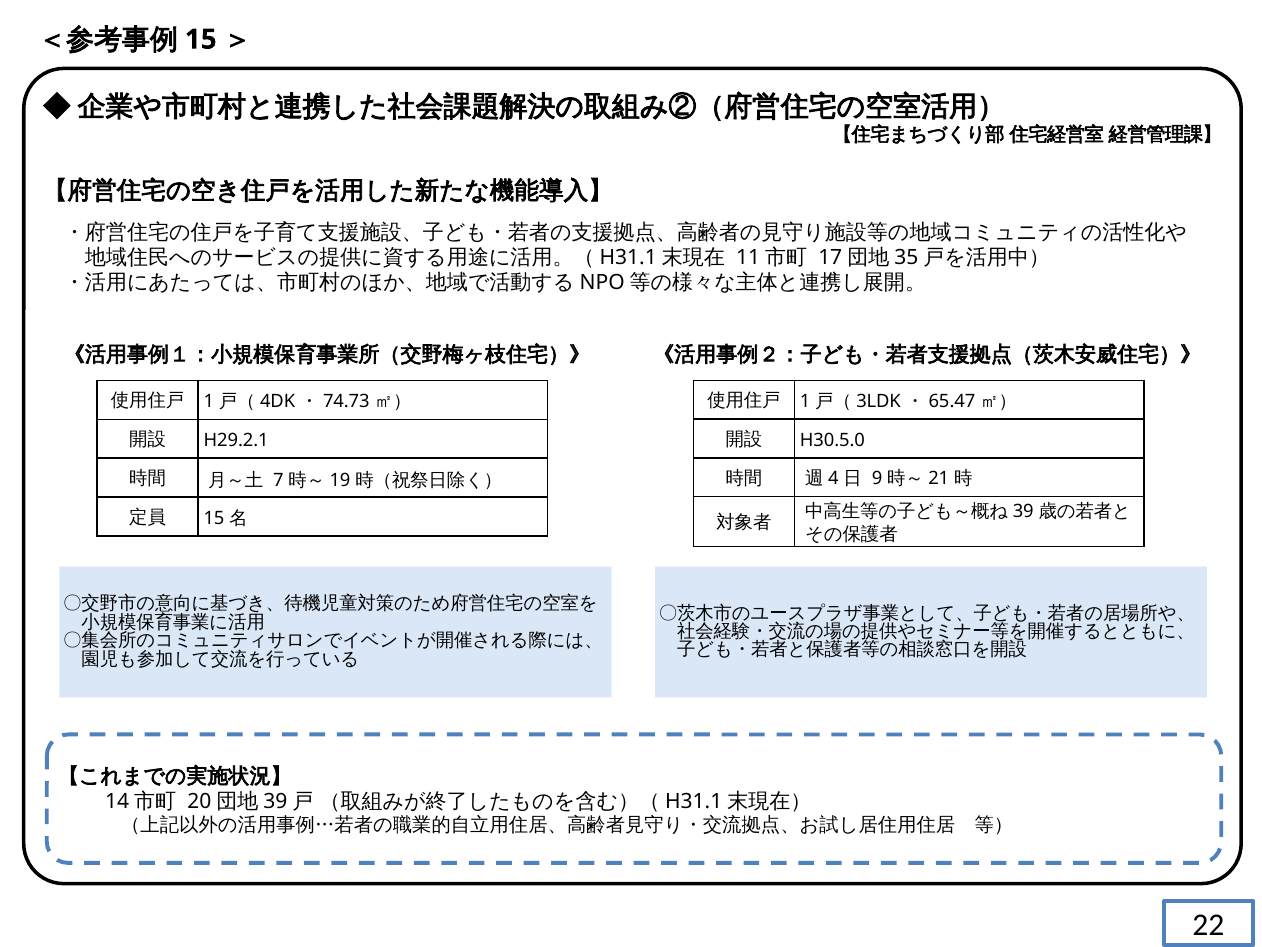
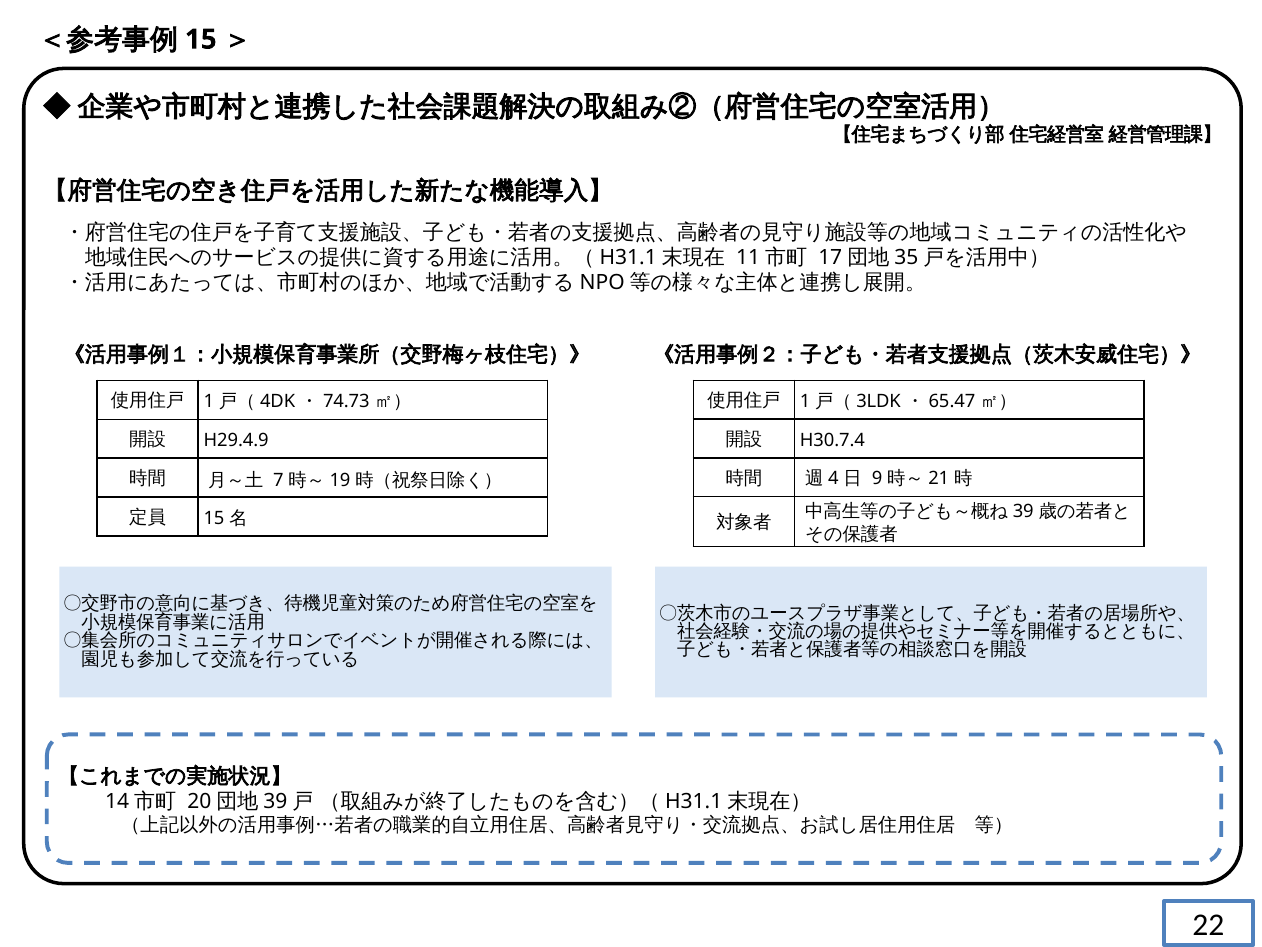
H30.5.0: H30.5.0 -> H30.7.4 (832, 440)
H29.2.1: H29.2.1 -> H29.4.9 (236, 440)
